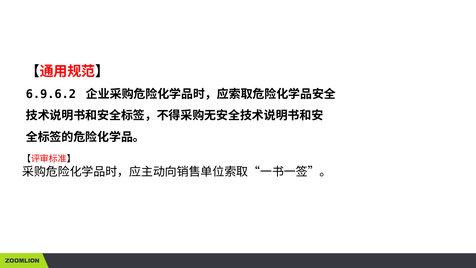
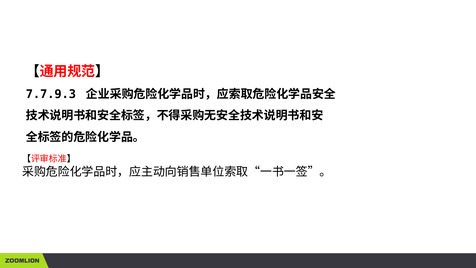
6.9.6.2: 6.9.6.2 -> 7.7.9.3 (51, 94)
